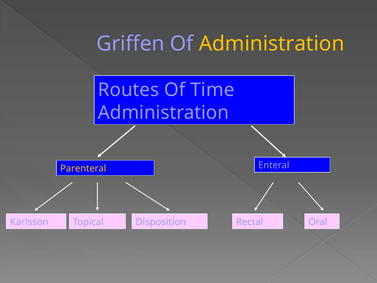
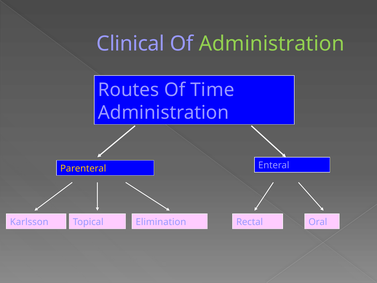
Griffen: Griffen -> Clinical (131, 44)
Administration colour: yellow -> light green (272, 44)
Disposition: Disposition -> Elimination (161, 222)
